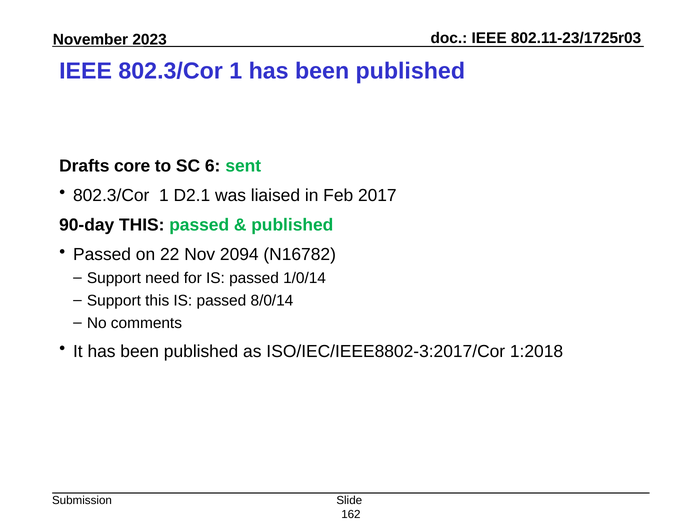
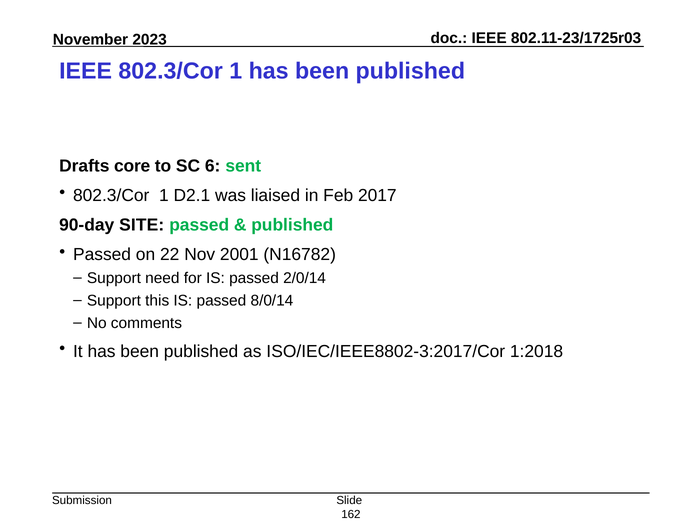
90-day THIS: THIS -> SITE (142, 225)
2094: 2094 -> 2001 (239, 255)
1/0/14: 1/0/14 -> 2/0/14 (305, 278)
